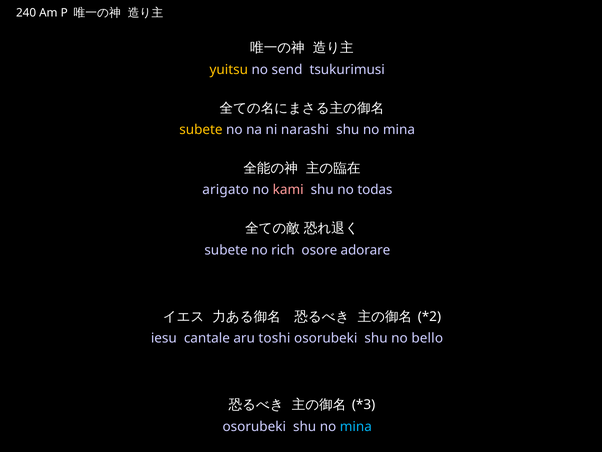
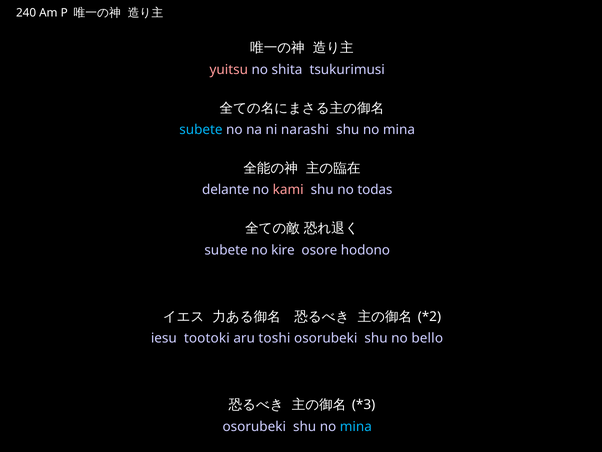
yuitsu colour: yellow -> pink (229, 70)
send: send -> shita (287, 70)
subete colour: yellow -> light blue (201, 130)
arigato: arigato -> delante (226, 190)
rich: rich -> kire (283, 250)
adorare: adorare -> hodono (365, 250)
cantale: cantale -> tootoki (207, 338)
